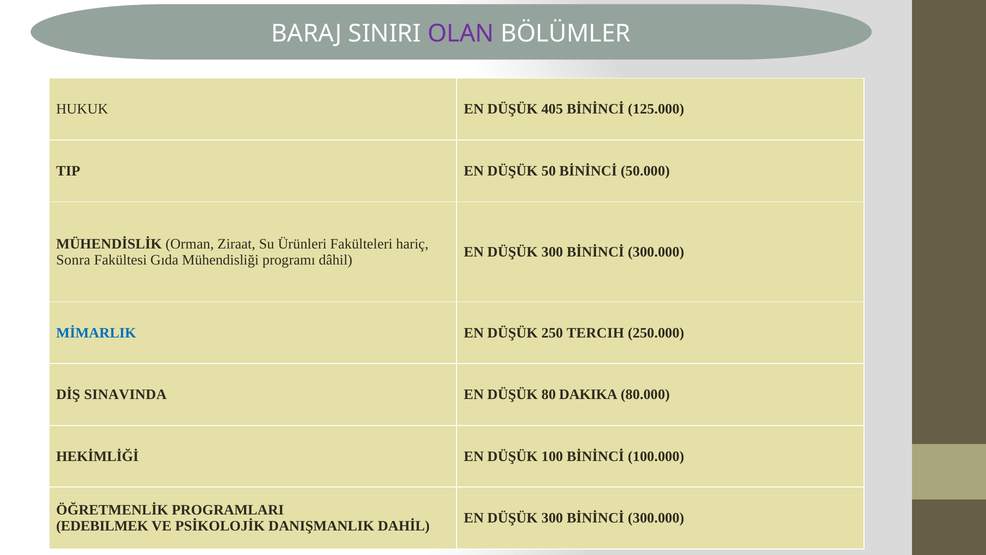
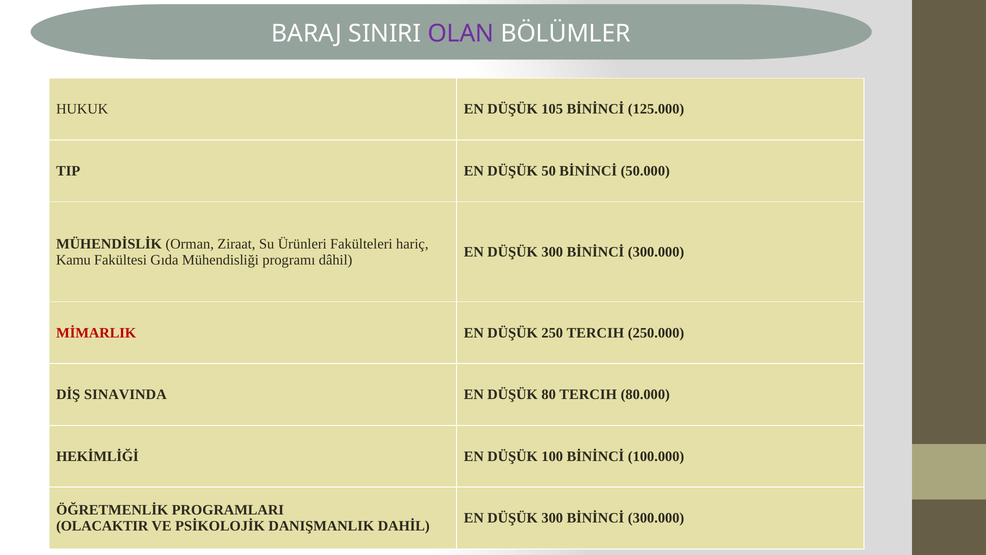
405: 405 -> 105 (552, 109)
Sonra: Sonra -> Kamu (73, 260)
MİMARLIK colour: blue -> red (96, 333)
80 DAKIKA: DAKIKA -> TERCIH (588, 394)
EDEBILMEK: EDEBILMEK -> OLACAKTIR (102, 526)
